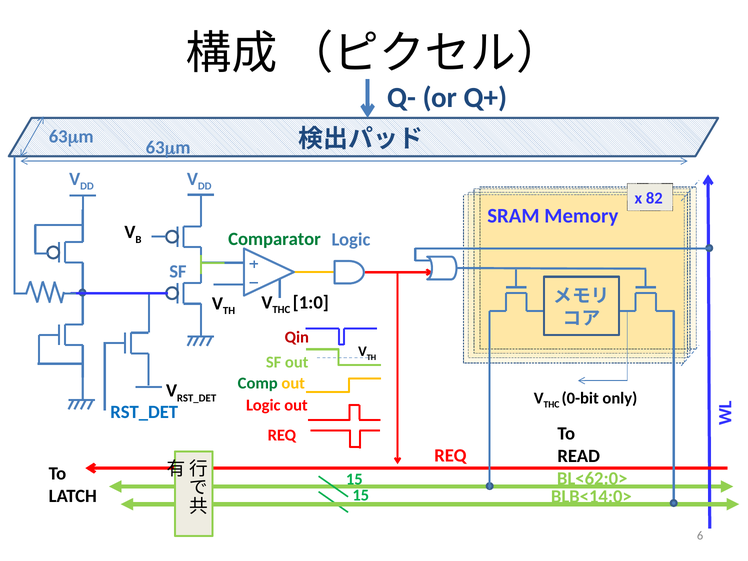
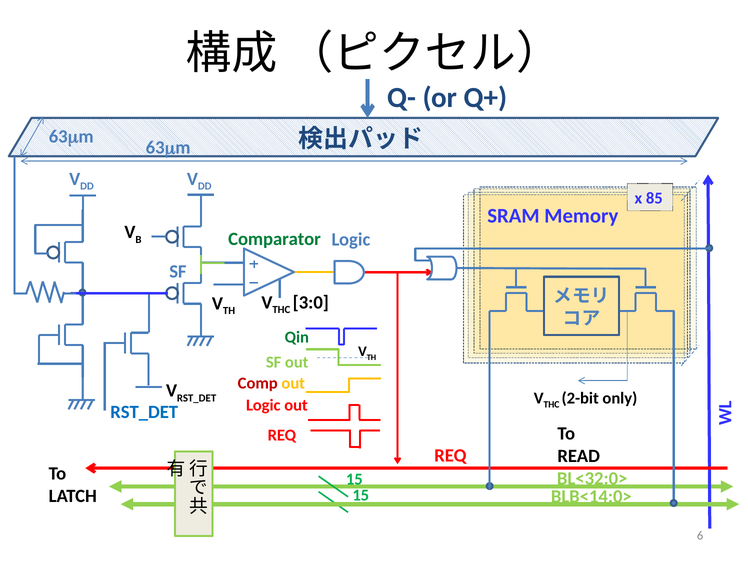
82: 82 -> 85 (654, 198)
1:0: 1:0 -> 3:0 (311, 303)
Qin colour: red -> green (297, 337)
Comp colour: green -> red (258, 383)
0-bit: 0-bit -> 2-bit (580, 398)
BL<62:0>: BL<62:0> -> BL<32:0> (592, 479)
